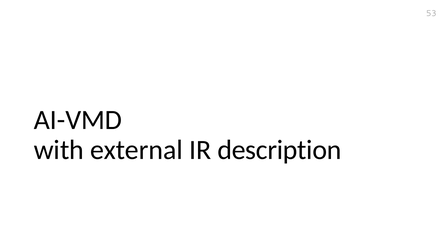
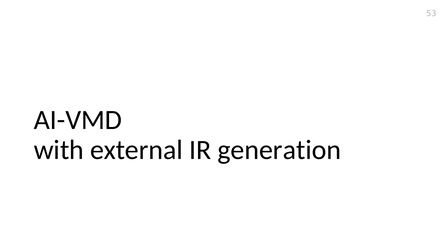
description: description -> generation (279, 150)
